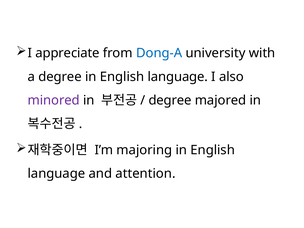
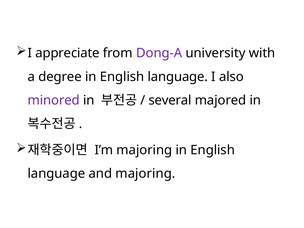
Dong-A colour: blue -> purple (159, 53)
degree: degree -> several (170, 100)
and attention: attention -> majoring (145, 174)
